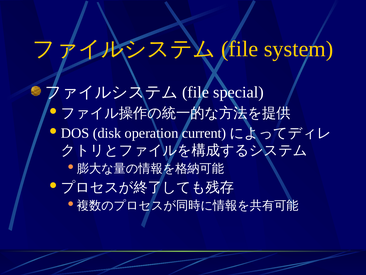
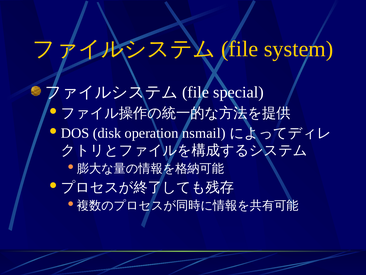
current: current -> nsmail (204, 133)
